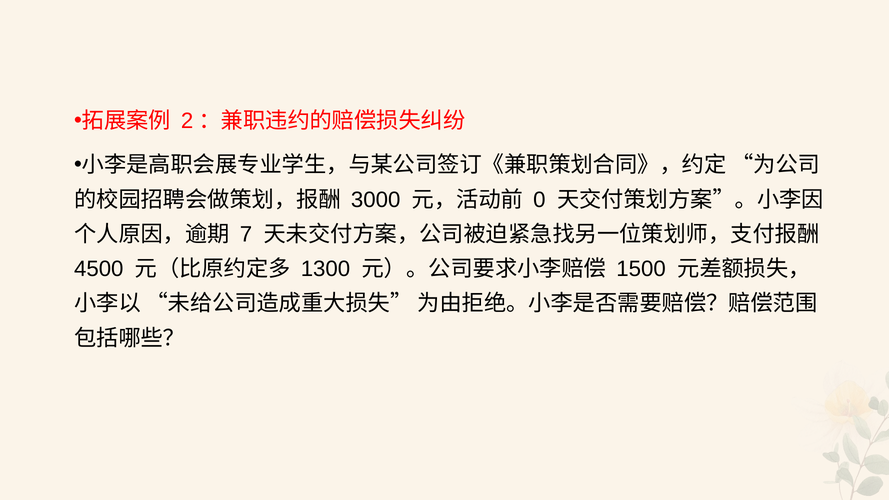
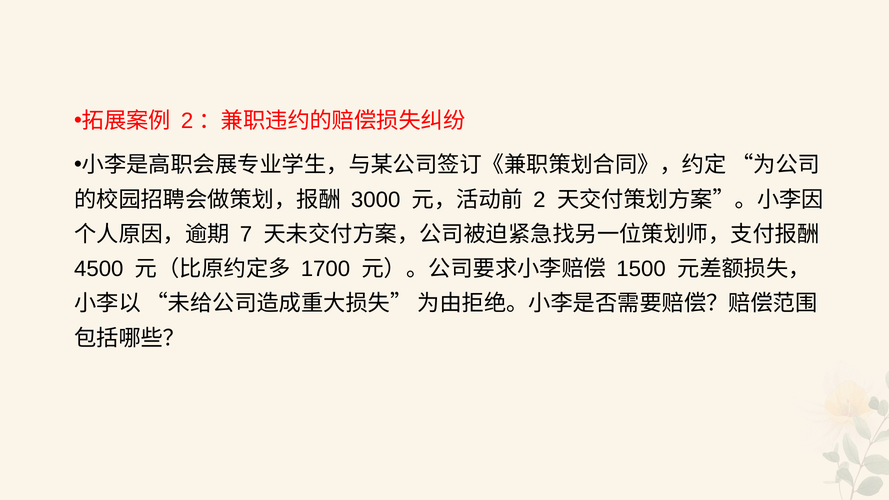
0: 0 -> 2 (539, 200)
1300: 1300 -> 1700 (325, 269)
